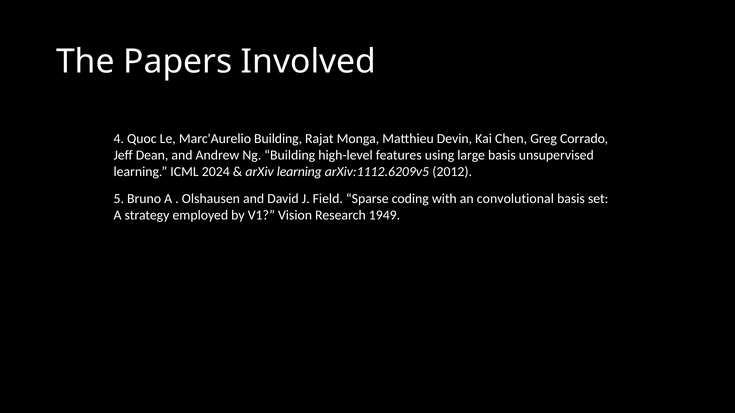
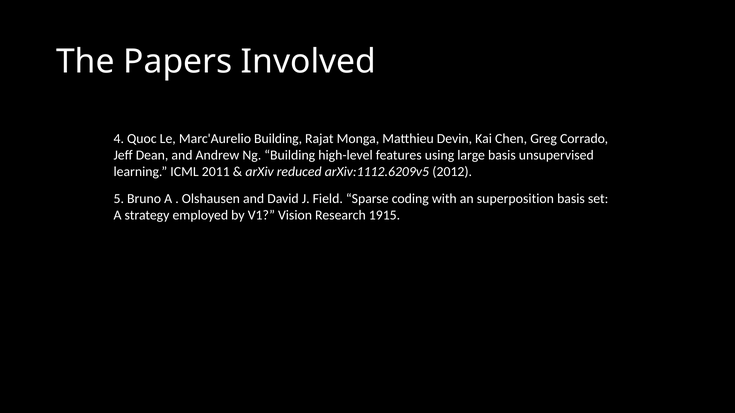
2024: 2024 -> 2011 (216, 172)
arXiv learning: learning -> reduced (299, 172)
convolutional: convolutional -> superposition (515, 199)
1949: 1949 -> 1915 (384, 215)
